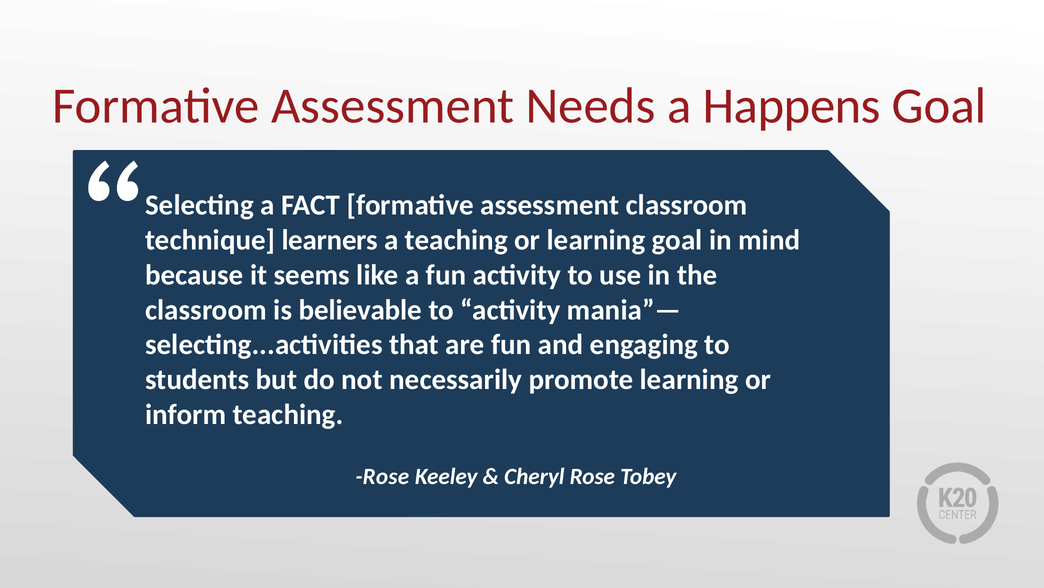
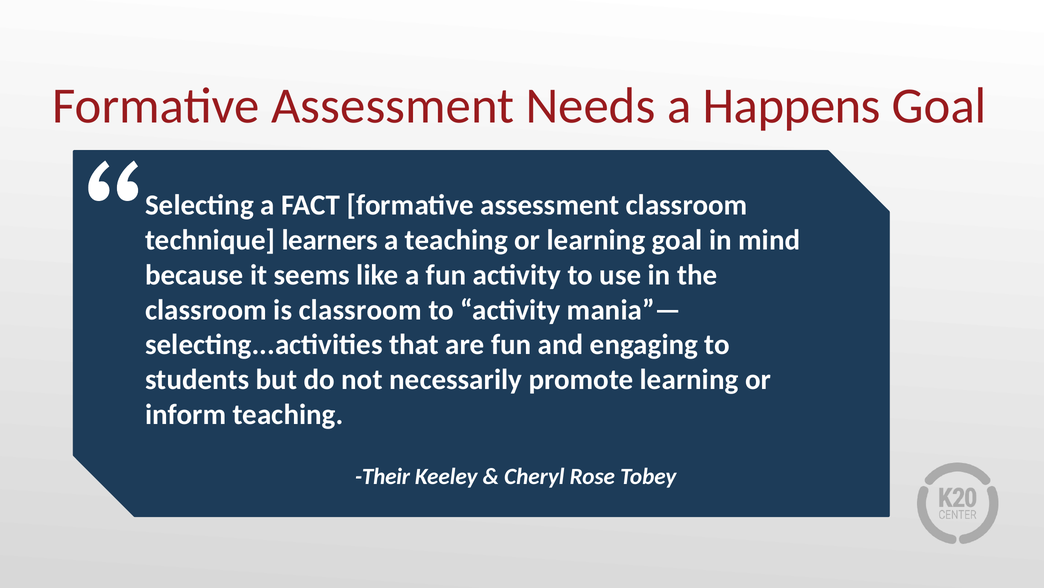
is believable: believable -> classroom (360, 310)
Rose: Rose -> Their (382, 476)
